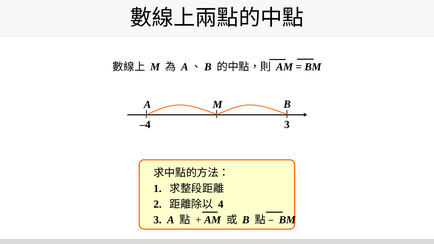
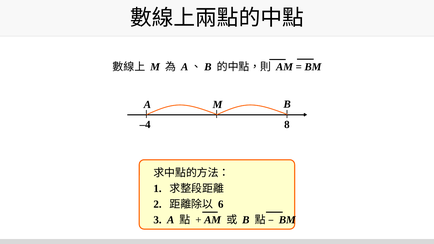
–4 3: 3 -> 8 (287, 125)
4: 4 -> 6 (221, 204)
